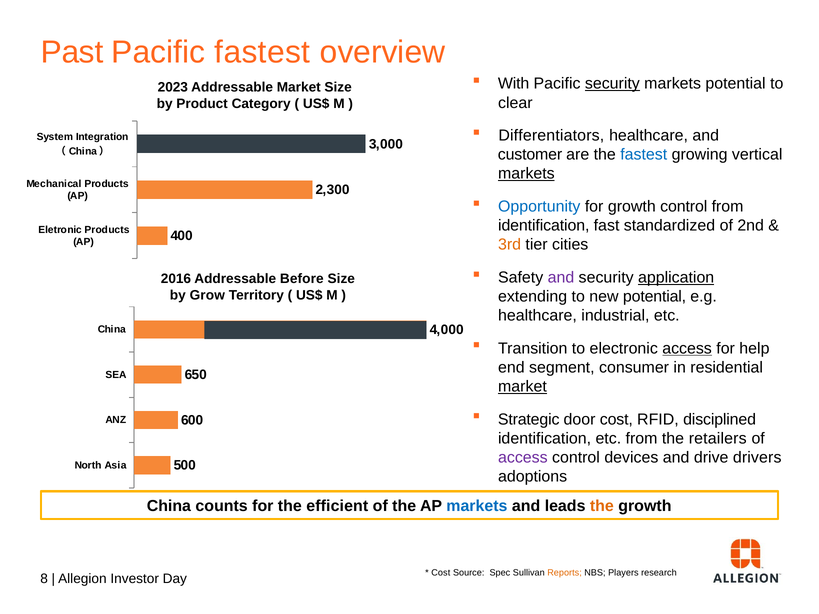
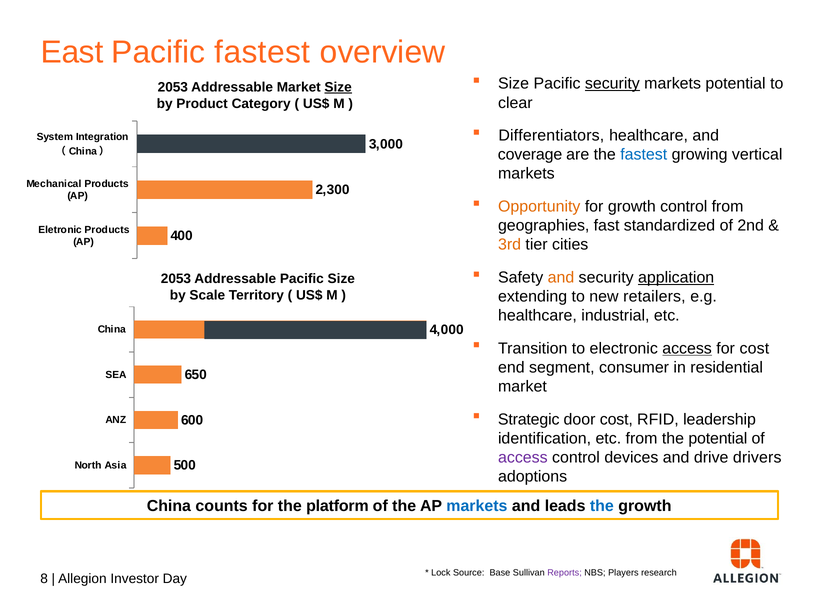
Past: Past -> East (72, 52)
With: With -> Size (514, 84)
2023: 2023 -> 2053 (173, 87)
Size underline: none -> present (338, 87)
customer: customer -> coverage (530, 155)
markets underline: present -> none (526, 174)
Opportunity colour: blue -> orange (539, 207)
identification: identification -> geographies (544, 226)
and colour: purple -> orange (561, 278)
2016: 2016 -> 2053 (176, 279)
Addressable Before: Before -> Pacific (302, 279)
Grow: Grow -> Scale (207, 295)
new potential: potential -> retailers (654, 297)
for help: help -> cost (754, 349)
market underline: present -> none (522, 387)
disciplined: disciplined -> leadership (720, 420)
the retailers: retailers -> potential (718, 439)
efficient: efficient -> platform (337, 506)
the colour: orange -> blue (602, 506)
Cost: Cost -> Lock (441, 573)
Spec: Spec -> Base (500, 573)
Reports colour: orange -> purple (565, 573)
